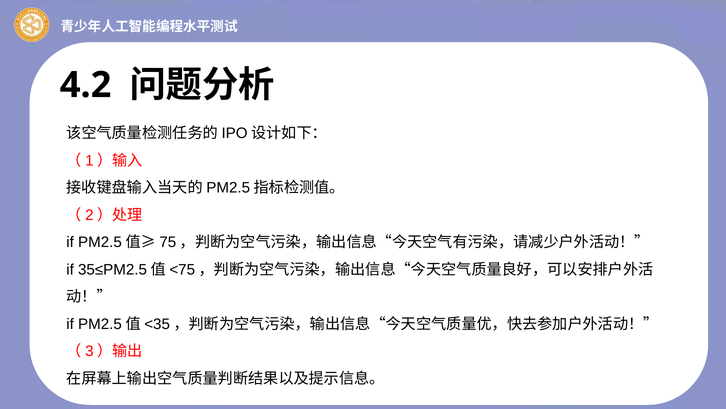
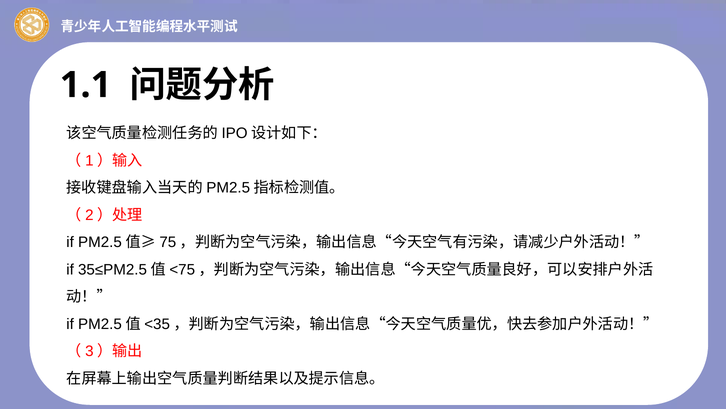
4.2: 4.2 -> 1.1 (86, 85)
